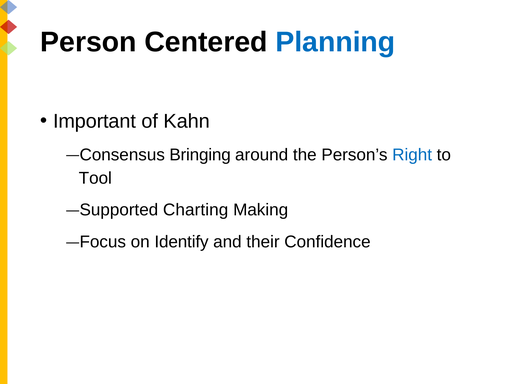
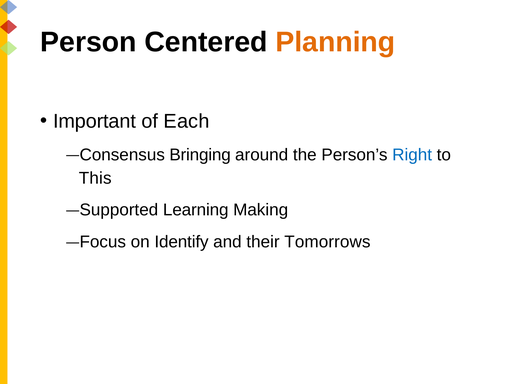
Planning colour: blue -> orange (335, 42)
Kahn: Kahn -> Each (187, 121)
Tool: Tool -> This (95, 178)
Charting: Charting -> Learning (196, 210)
Confidence: Confidence -> Tomorrows (327, 242)
